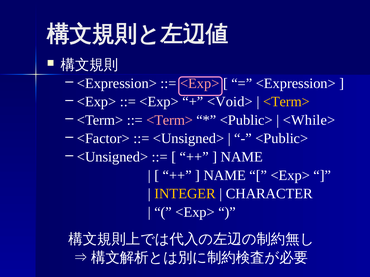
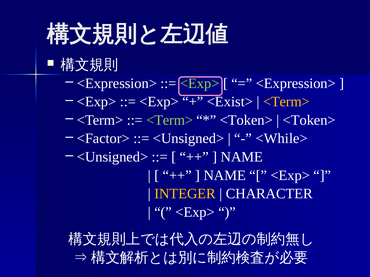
<Exp> colour: pink -> light green (200, 83)
<Void>: <Void> -> <Exist> (230, 102)
<Term> colour: pink -> light green (170, 120)
<Public>: <Public> -> <Token> (246, 120)
<While>: <While> -> <Token> (309, 120)
<Public>: <Public> -> <While> (282, 139)
